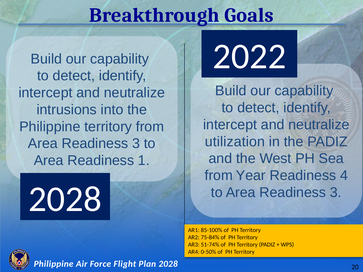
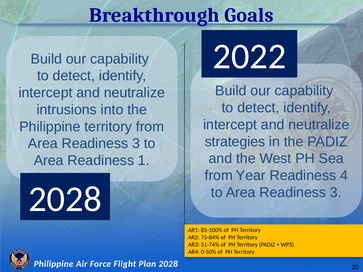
utilization: utilization -> strategies (235, 142)
